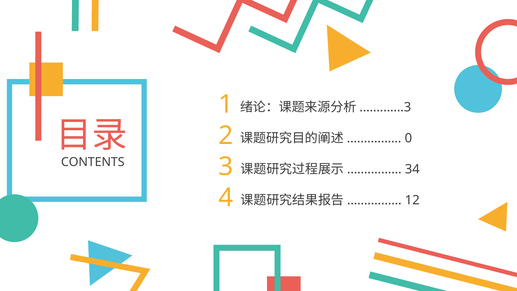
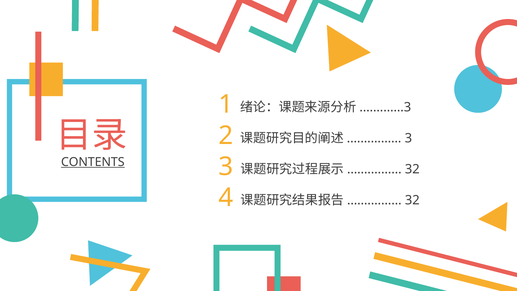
0: 0 -> 3 (408, 138)
CONTENTS underline: none -> present (93, 162)
34: 34 -> 32 (412, 169)
12: 12 -> 32 (412, 200)
